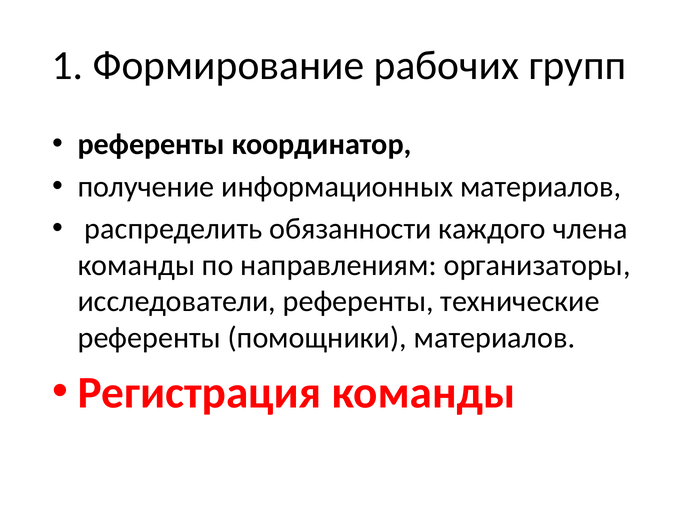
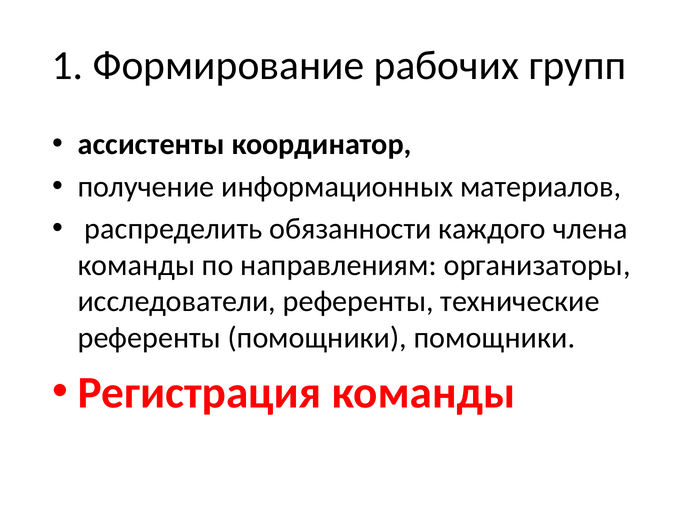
референты: референты -> ассистенты (151, 145)
помощники материалов: материалов -> помощники (494, 338)
